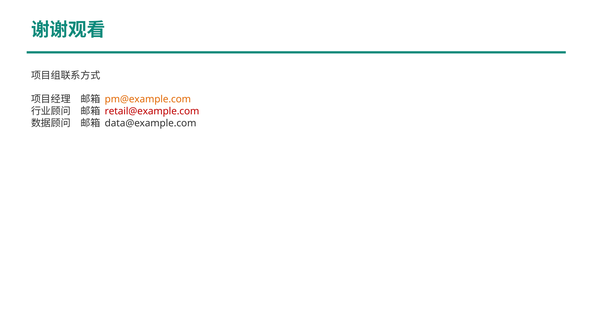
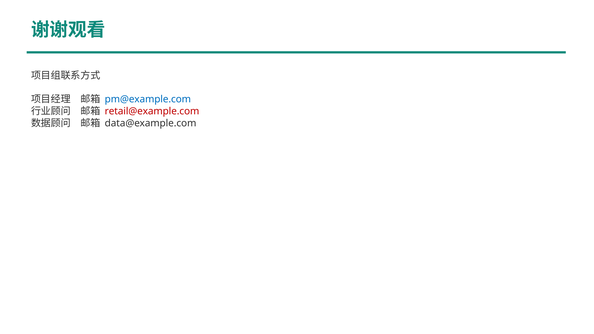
pm@example.com colour: orange -> blue (148, 99)
